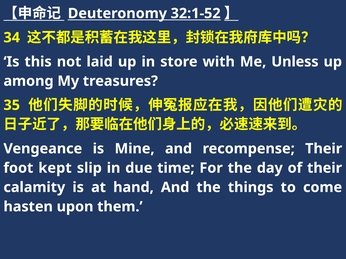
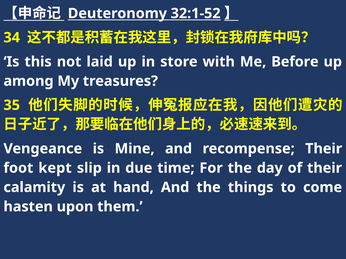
Unless: Unless -> Before (295, 62)
